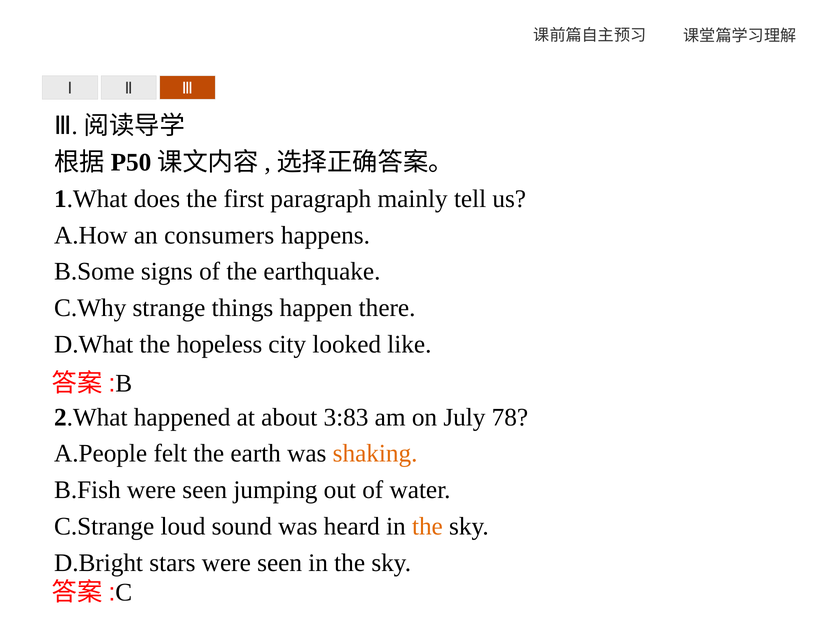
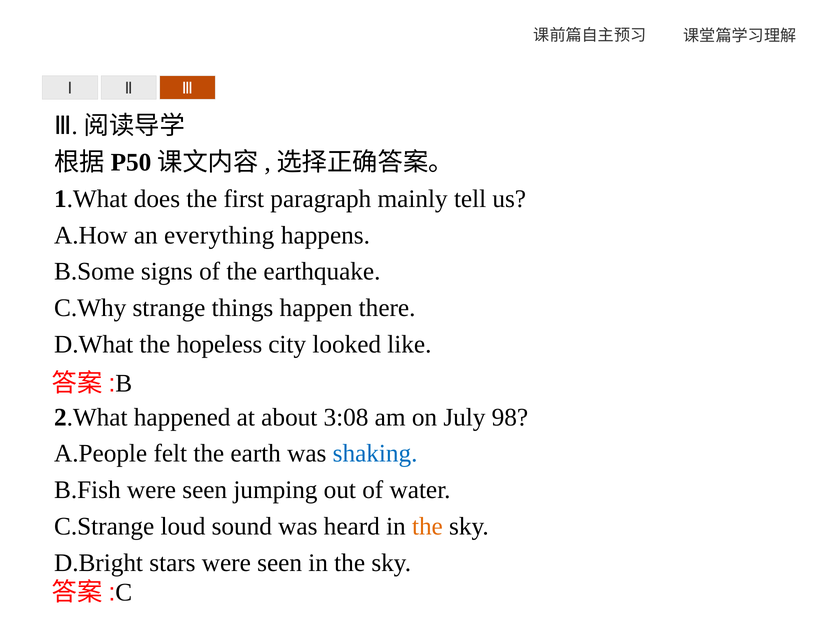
consumers: consumers -> everything (219, 235)
3:83: 3:83 -> 3:08 (346, 417)
78: 78 -> 98 (510, 417)
shaking colour: orange -> blue (375, 454)
